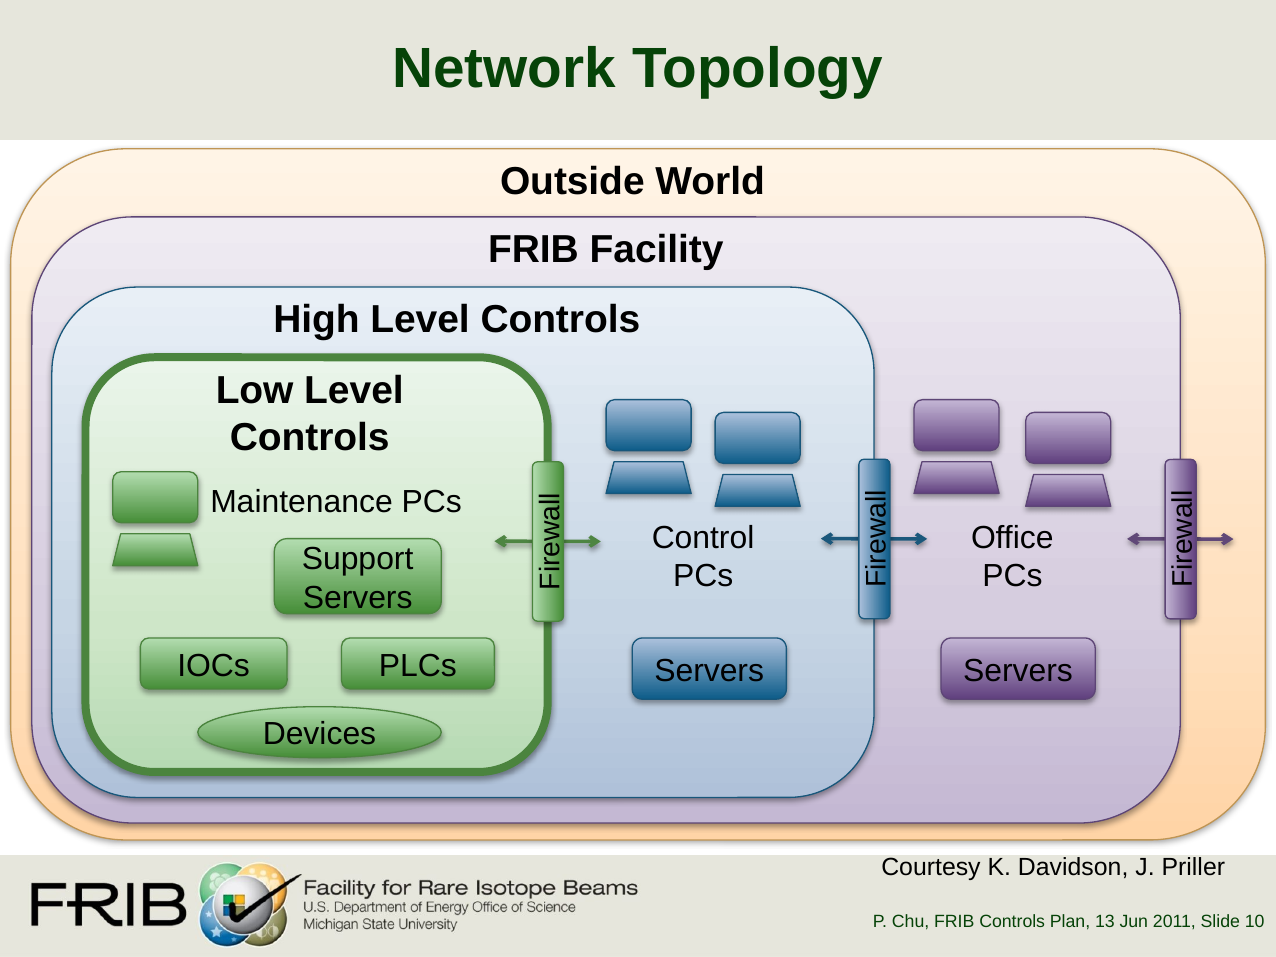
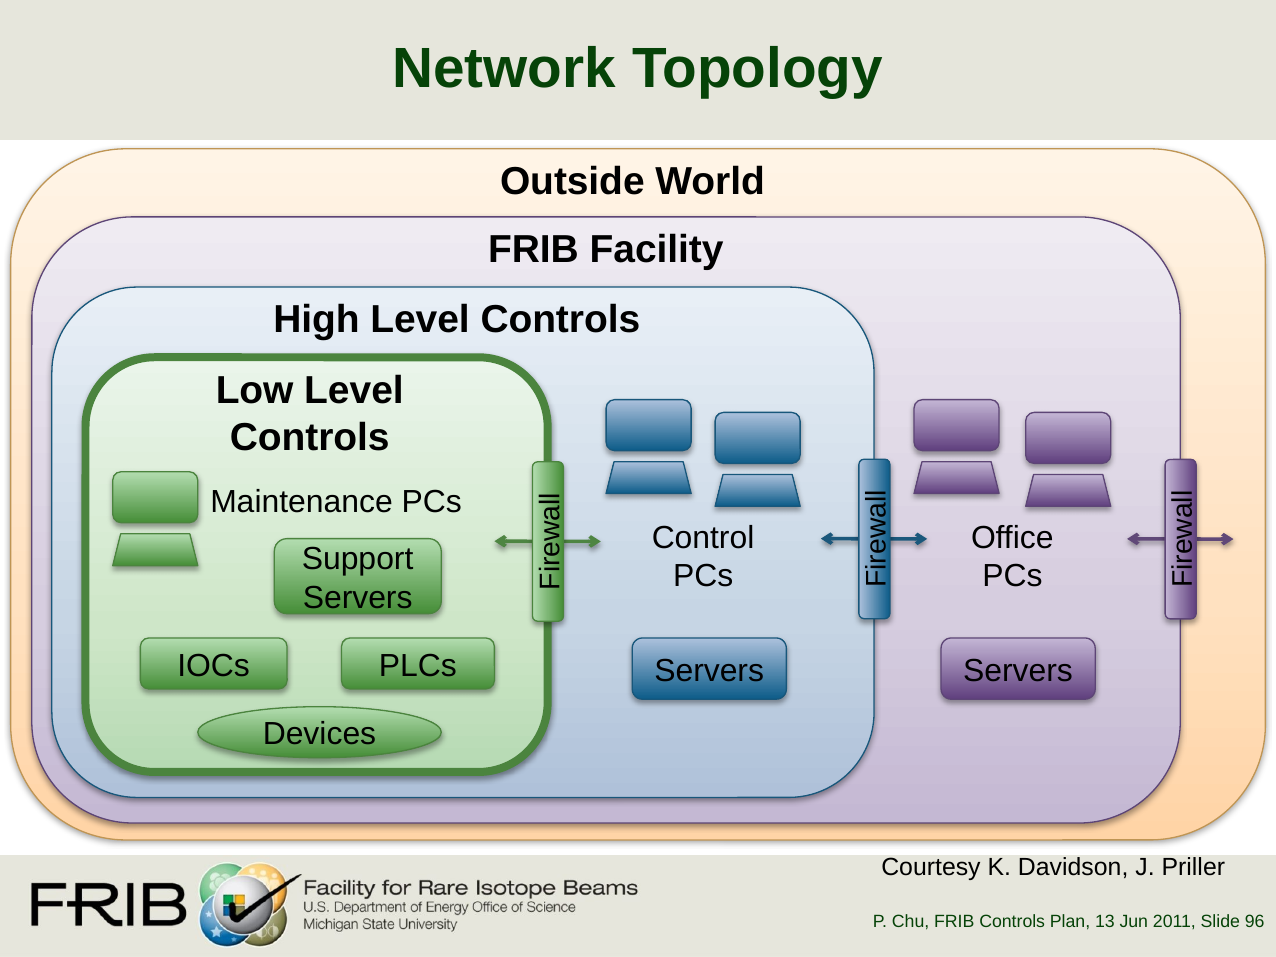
10: 10 -> 96 (1255, 922)
